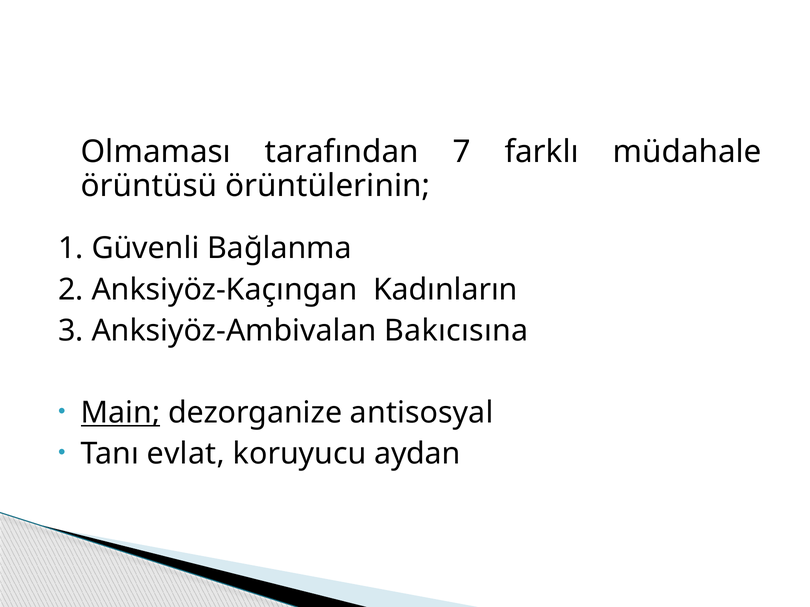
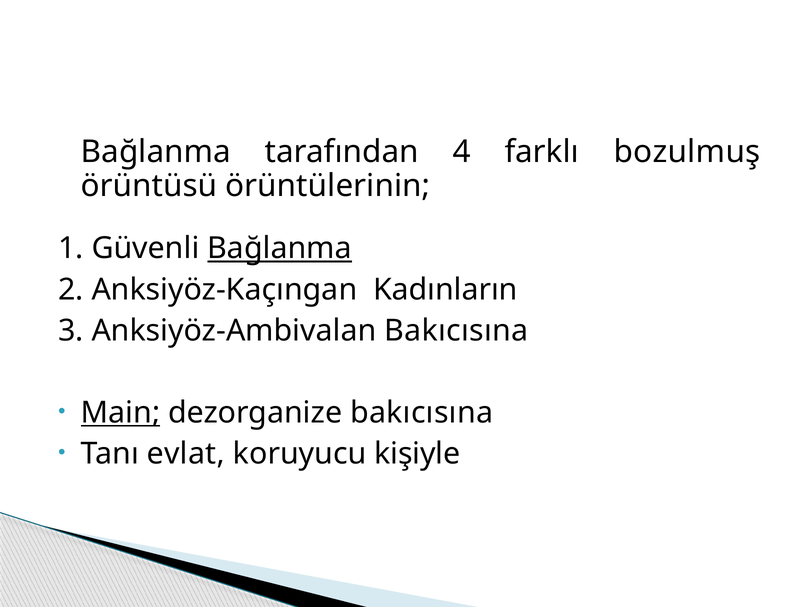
Olmaması: Olmaması -> Bağlanma (156, 152)
7: 7 -> 4 (462, 152)
müdahale: müdahale -> bozulmuş (687, 152)
Bağlanma underline: none -> present (280, 249)
dezorganize antisosyal: antisosyal -> bakıcısına (422, 413)
aydan: aydan -> kişiyle (417, 454)
